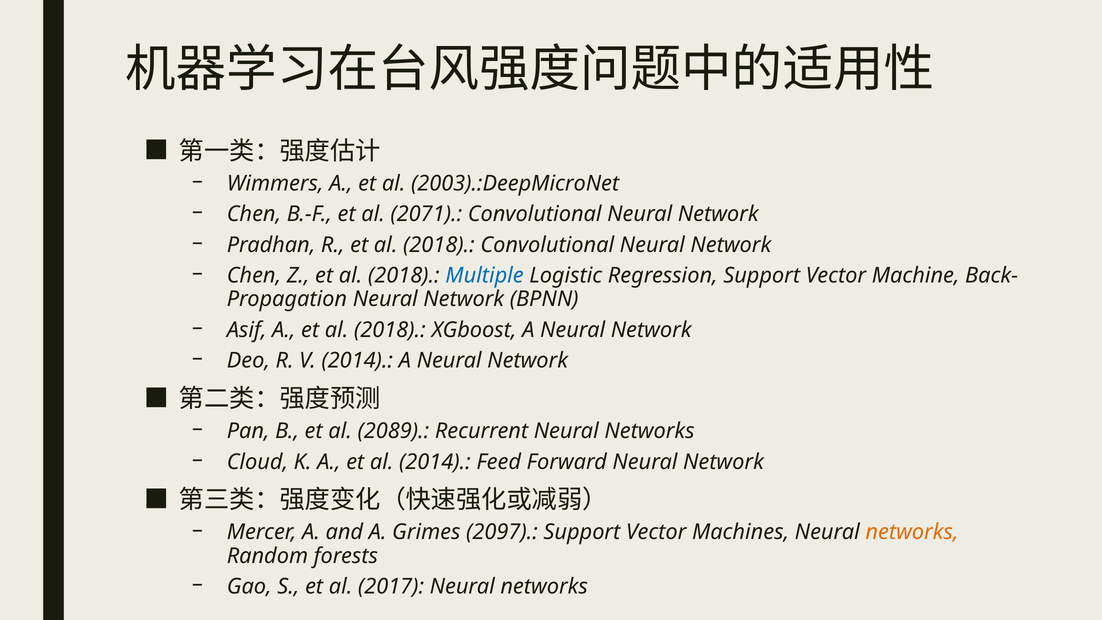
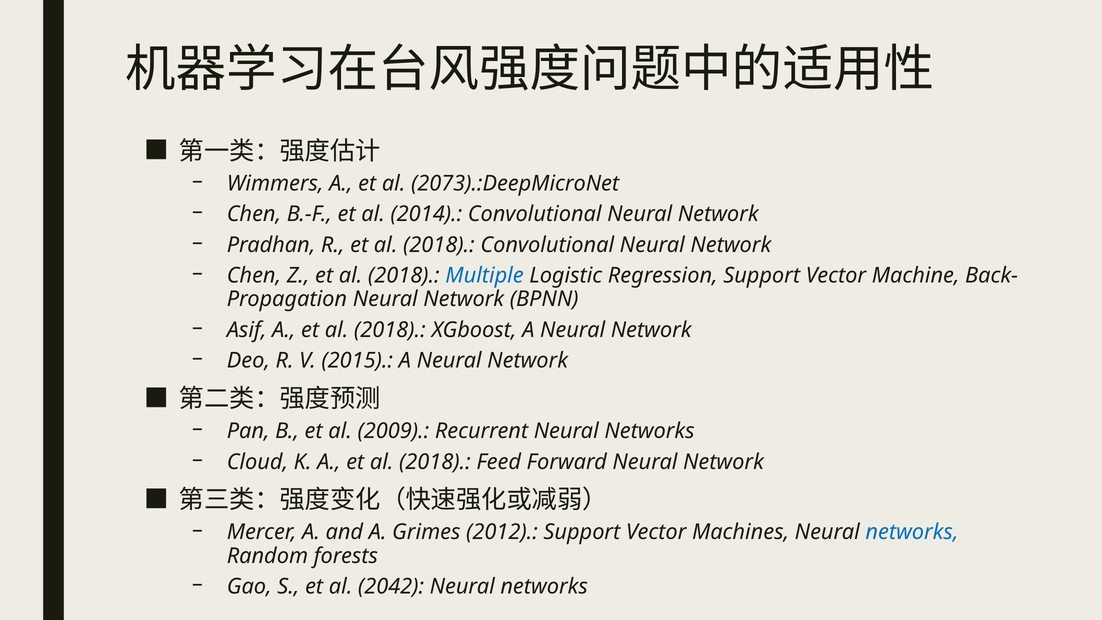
2003).:DeepMicroNet: 2003).:DeepMicroNet -> 2073).:DeepMicroNet (515, 183)
2071: 2071 -> 2014 (426, 214)
V 2014: 2014 -> 2015 (357, 361)
2089: 2089 -> 2009 (393, 431)
2014: 2014 -> 2018 (435, 462)
2097: 2097 -> 2012 (502, 532)
networks colour: orange -> blue (912, 532)
2017: 2017 -> 2042 (391, 586)
